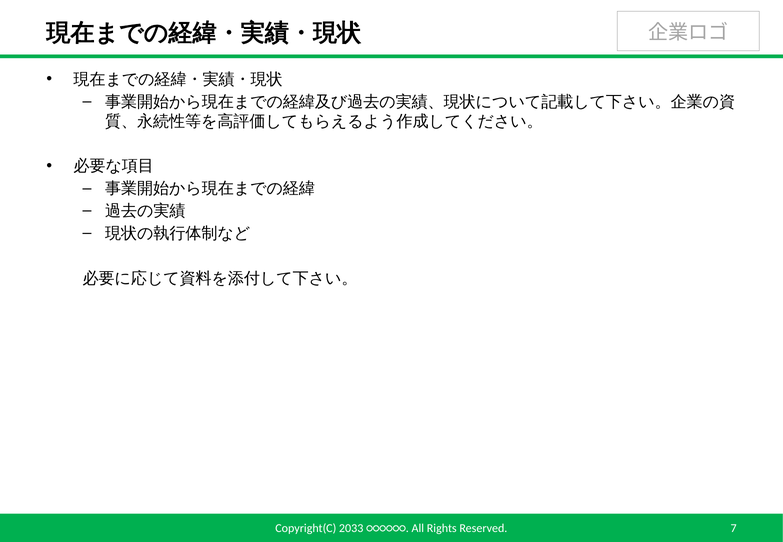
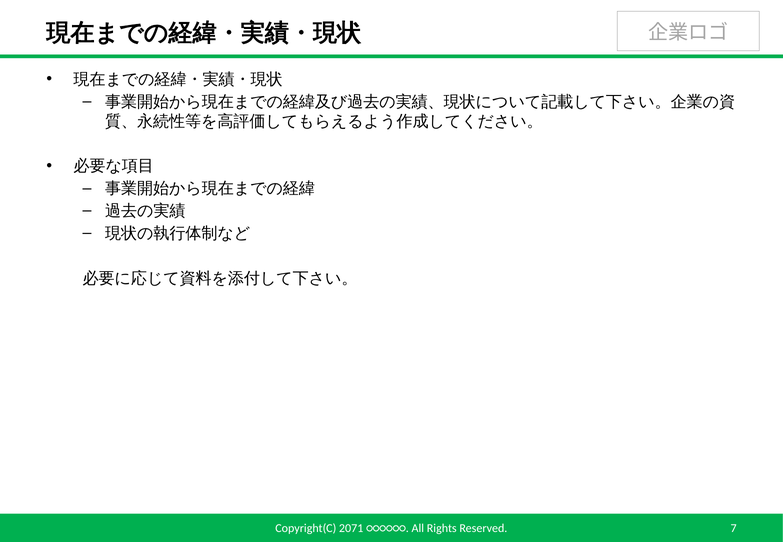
2033: 2033 -> 2071 (351, 528)
